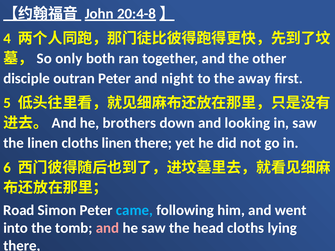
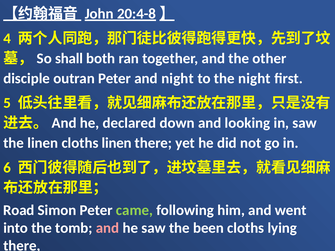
only: only -> shall (69, 58)
the away: away -> night (254, 78)
brothers: brothers -> declared (129, 123)
came colour: light blue -> light green (134, 210)
head: head -> been (208, 228)
